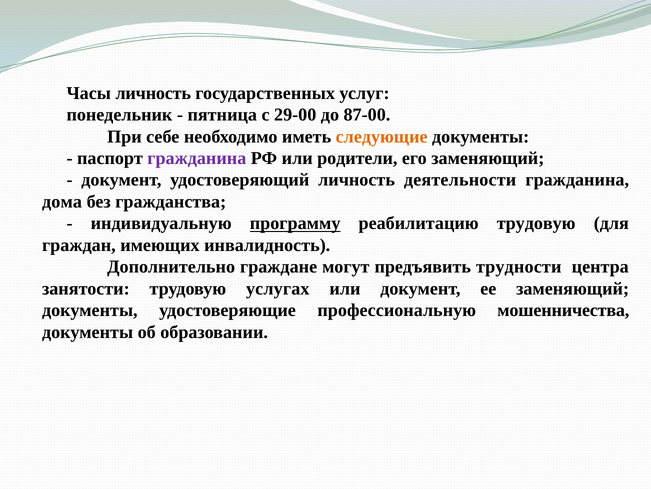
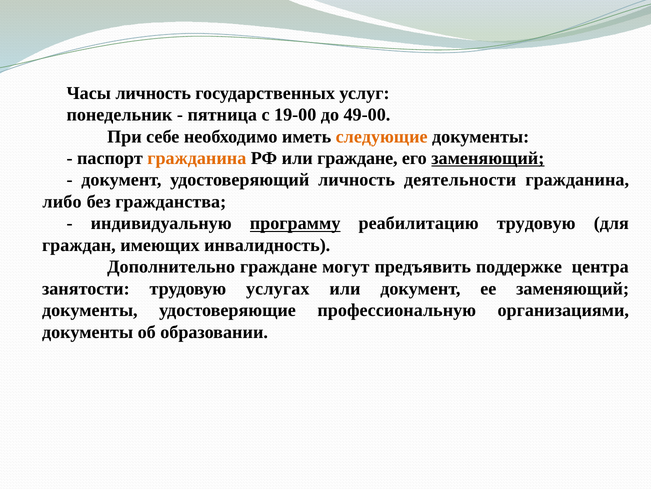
29-00: 29-00 -> 19-00 (295, 115)
87-00: 87-00 -> 49-00 (367, 115)
гражданина colour: purple -> orange (197, 158)
или родители: родители -> граждане (357, 158)
заменяющий underline: none -> present (488, 158)
дома: дома -> либо (62, 201)
трудности: трудности -> поддержке (519, 267)
мошенничества: мошенничества -> организациями (563, 310)
